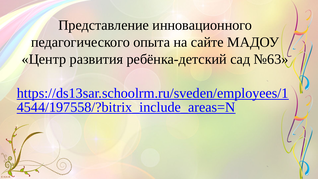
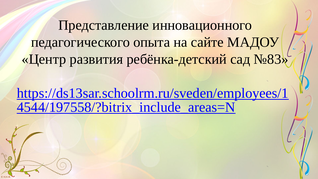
№63: №63 -> №83 (271, 59)
